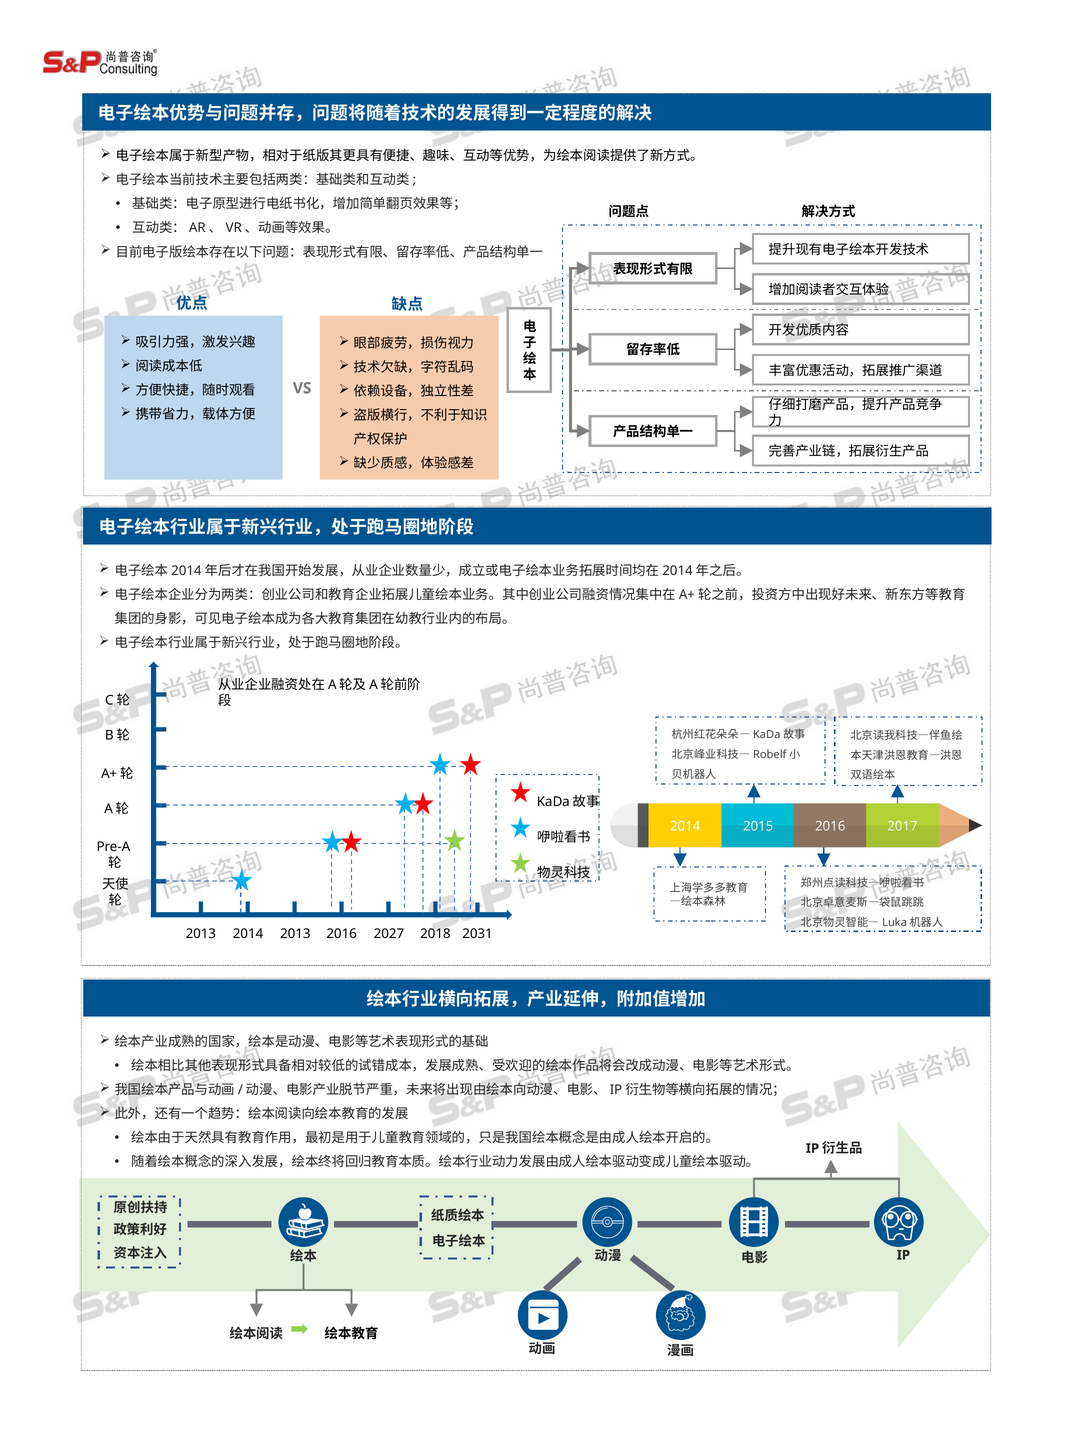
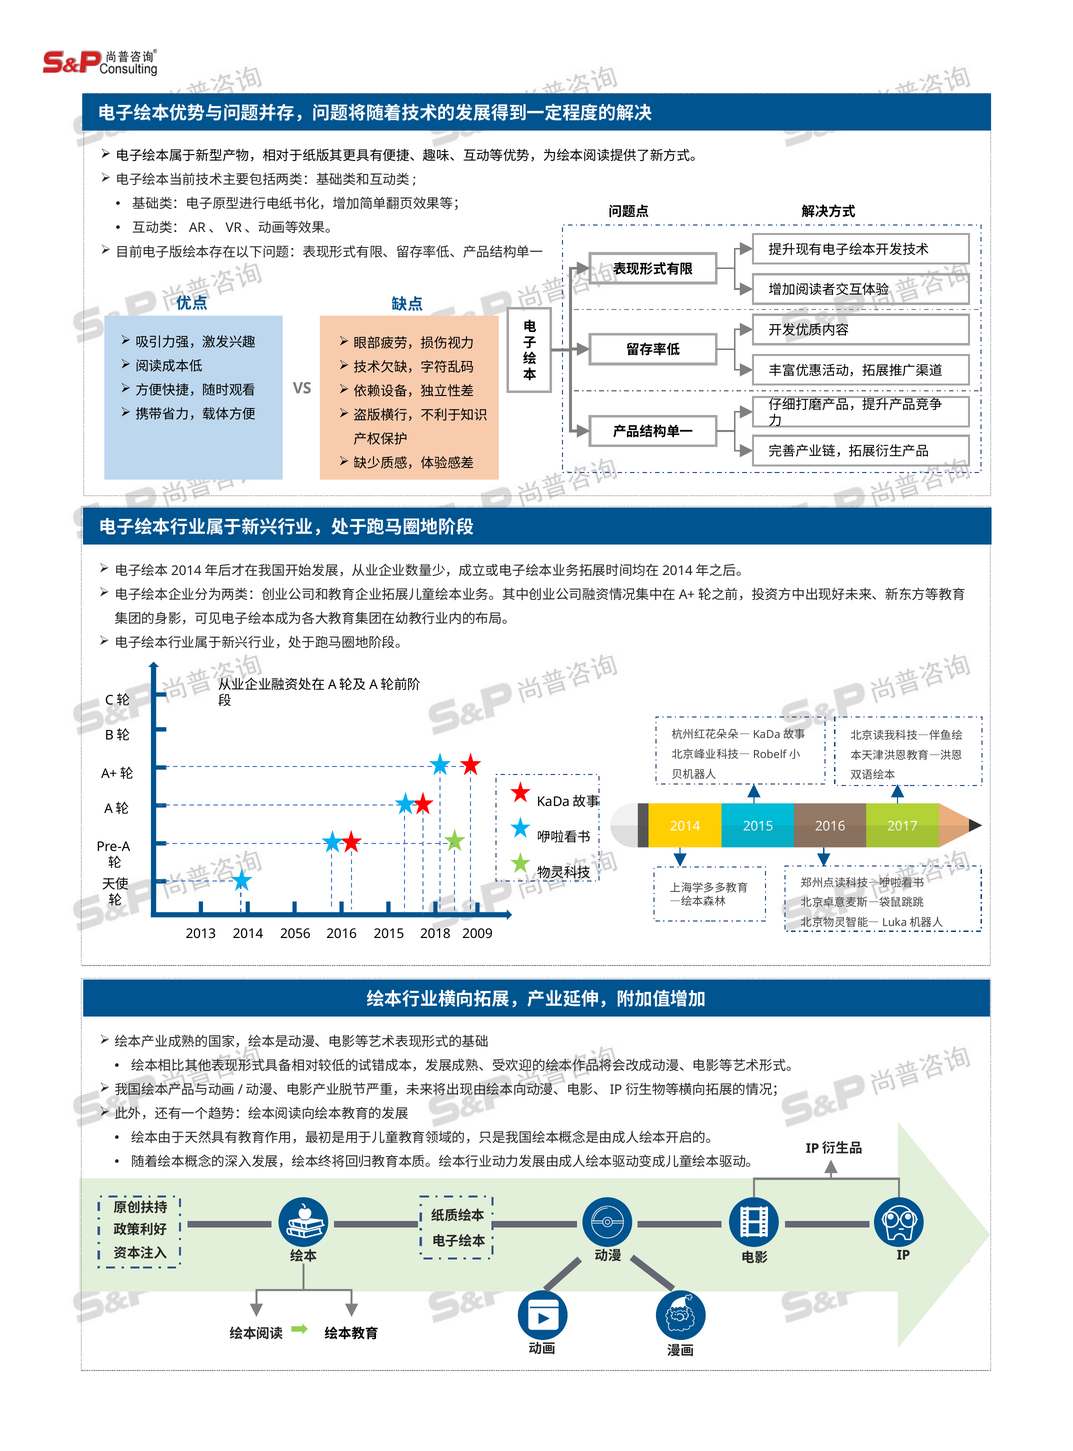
2014 2013: 2013 -> 2056 (295, 934)
2016 2027: 2027 -> 2015 (389, 934)
2031: 2031 -> 2009 (478, 935)
